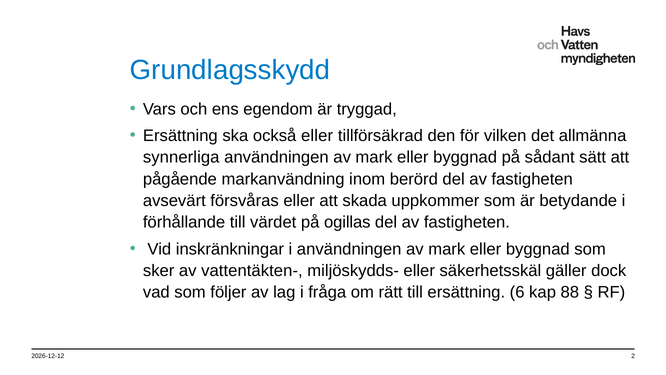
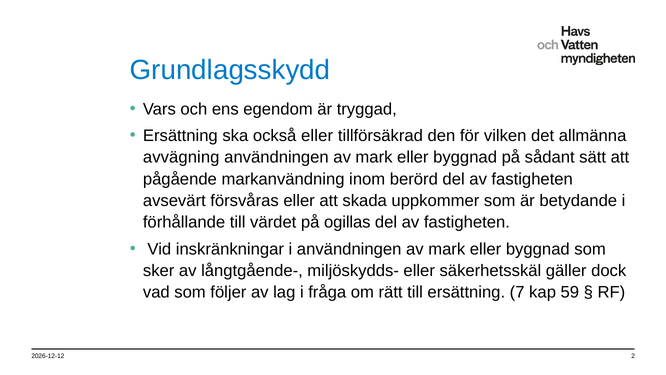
synnerliga: synnerliga -> avvägning (181, 157)
vattentäkten-: vattentäkten- -> långtgående- (252, 270)
6: 6 -> 7 (517, 292)
88: 88 -> 59 (570, 292)
